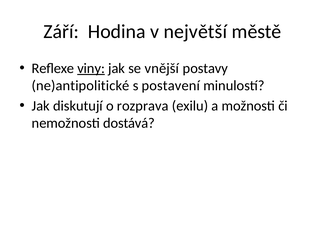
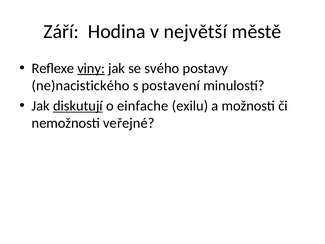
vnější: vnější -> svého (162, 68)
ne)antipolitické: ne)antipolitické -> ne)nacistického (81, 86)
diskutují underline: none -> present (78, 106)
rozprava: rozprava -> einfache (143, 106)
dostává: dostává -> veřejné (129, 123)
